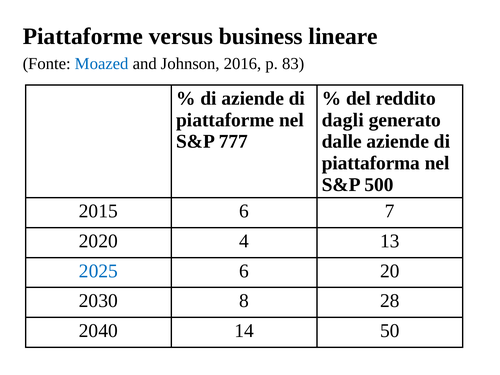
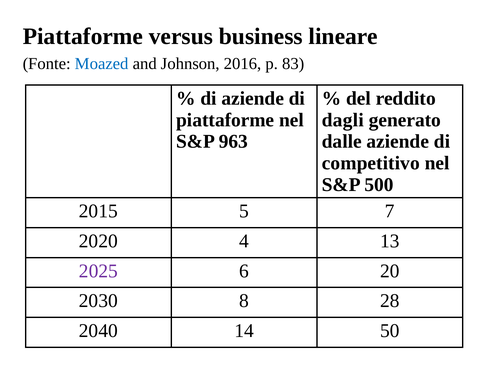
777: 777 -> 963 (233, 142)
piattaforma: piattaforma -> competitivo (371, 163)
2015 6: 6 -> 5 (244, 211)
2025 colour: blue -> purple (98, 271)
